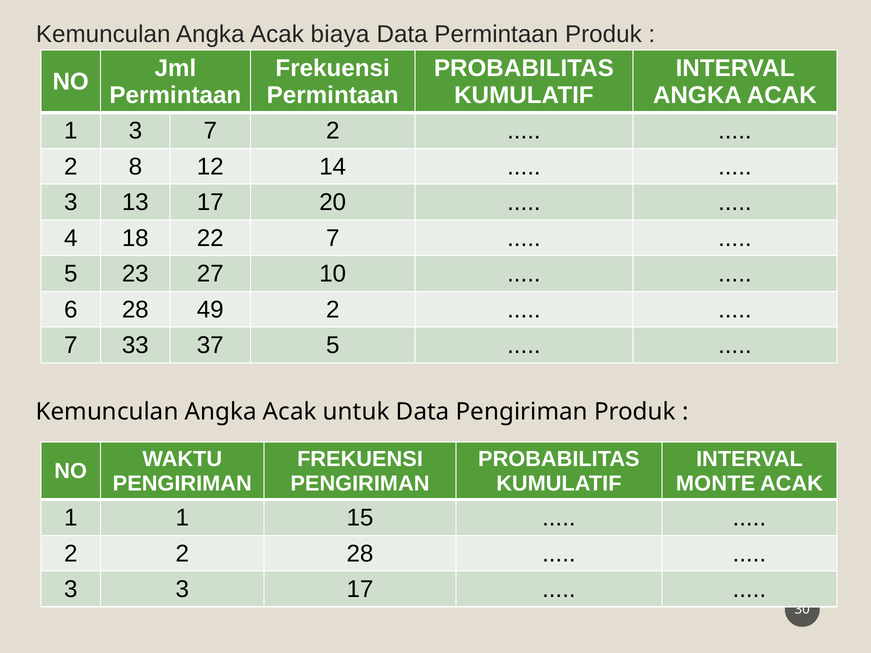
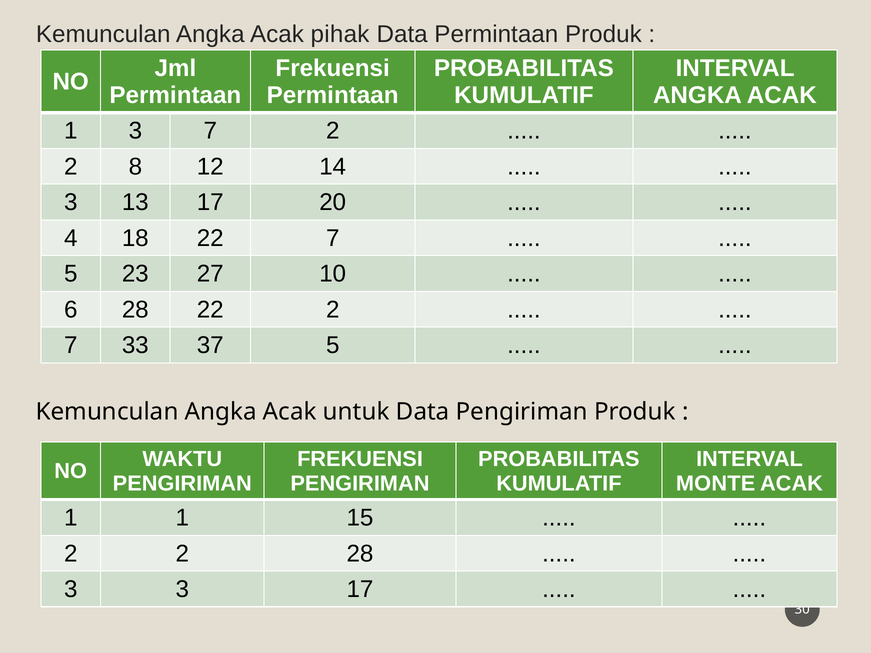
biaya: biaya -> pihak (340, 34)
28 49: 49 -> 22 (210, 310)
